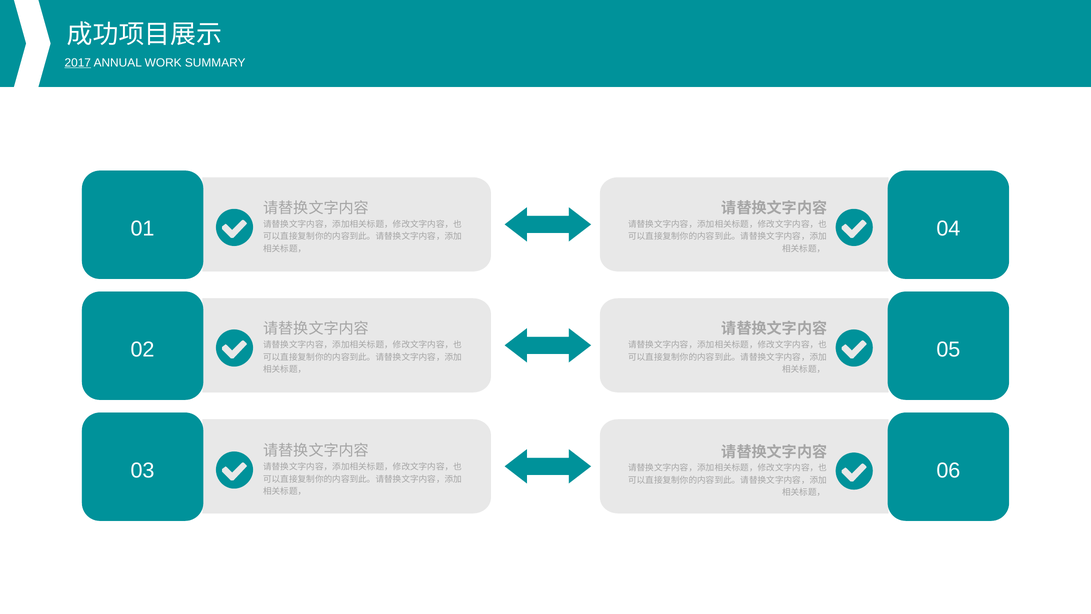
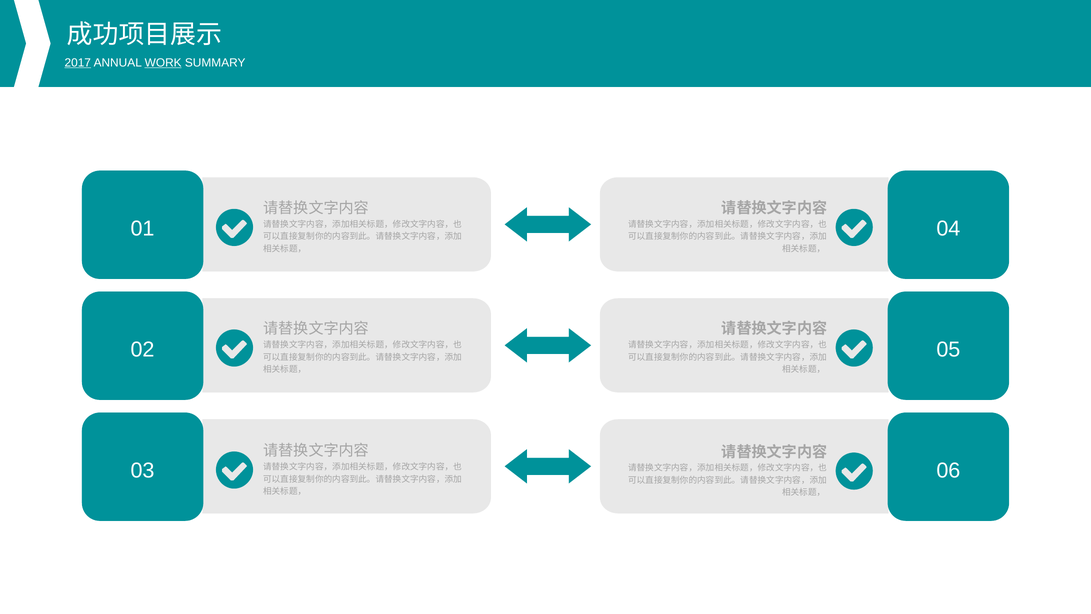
WORK underline: none -> present (163, 63)
